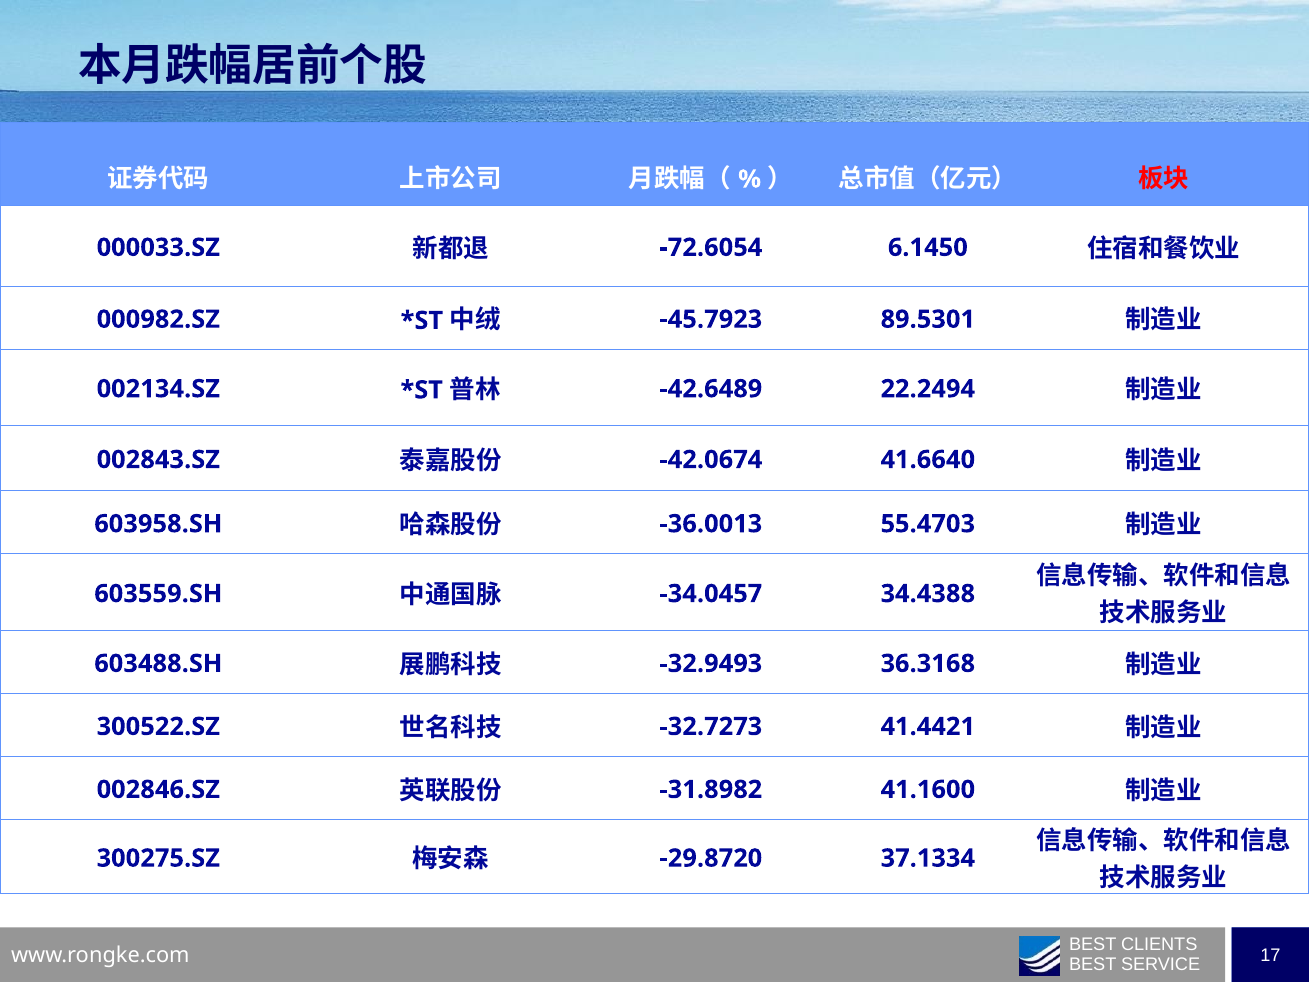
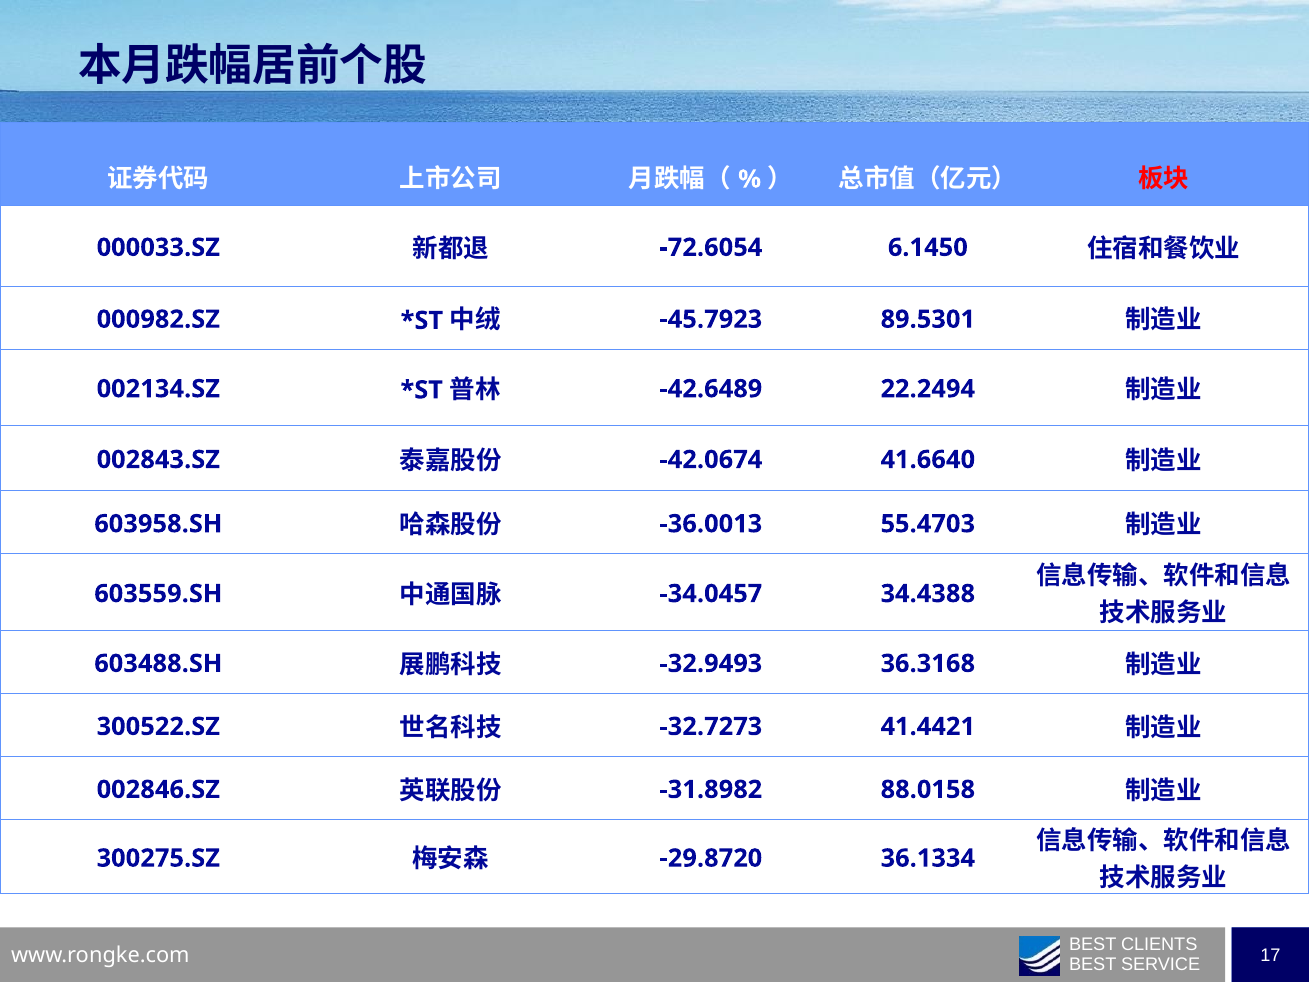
41.1600: 41.1600 -> 88.0158 (928, 789)
37.1334: 37.1334 -> 36.1334 (928, 858)
